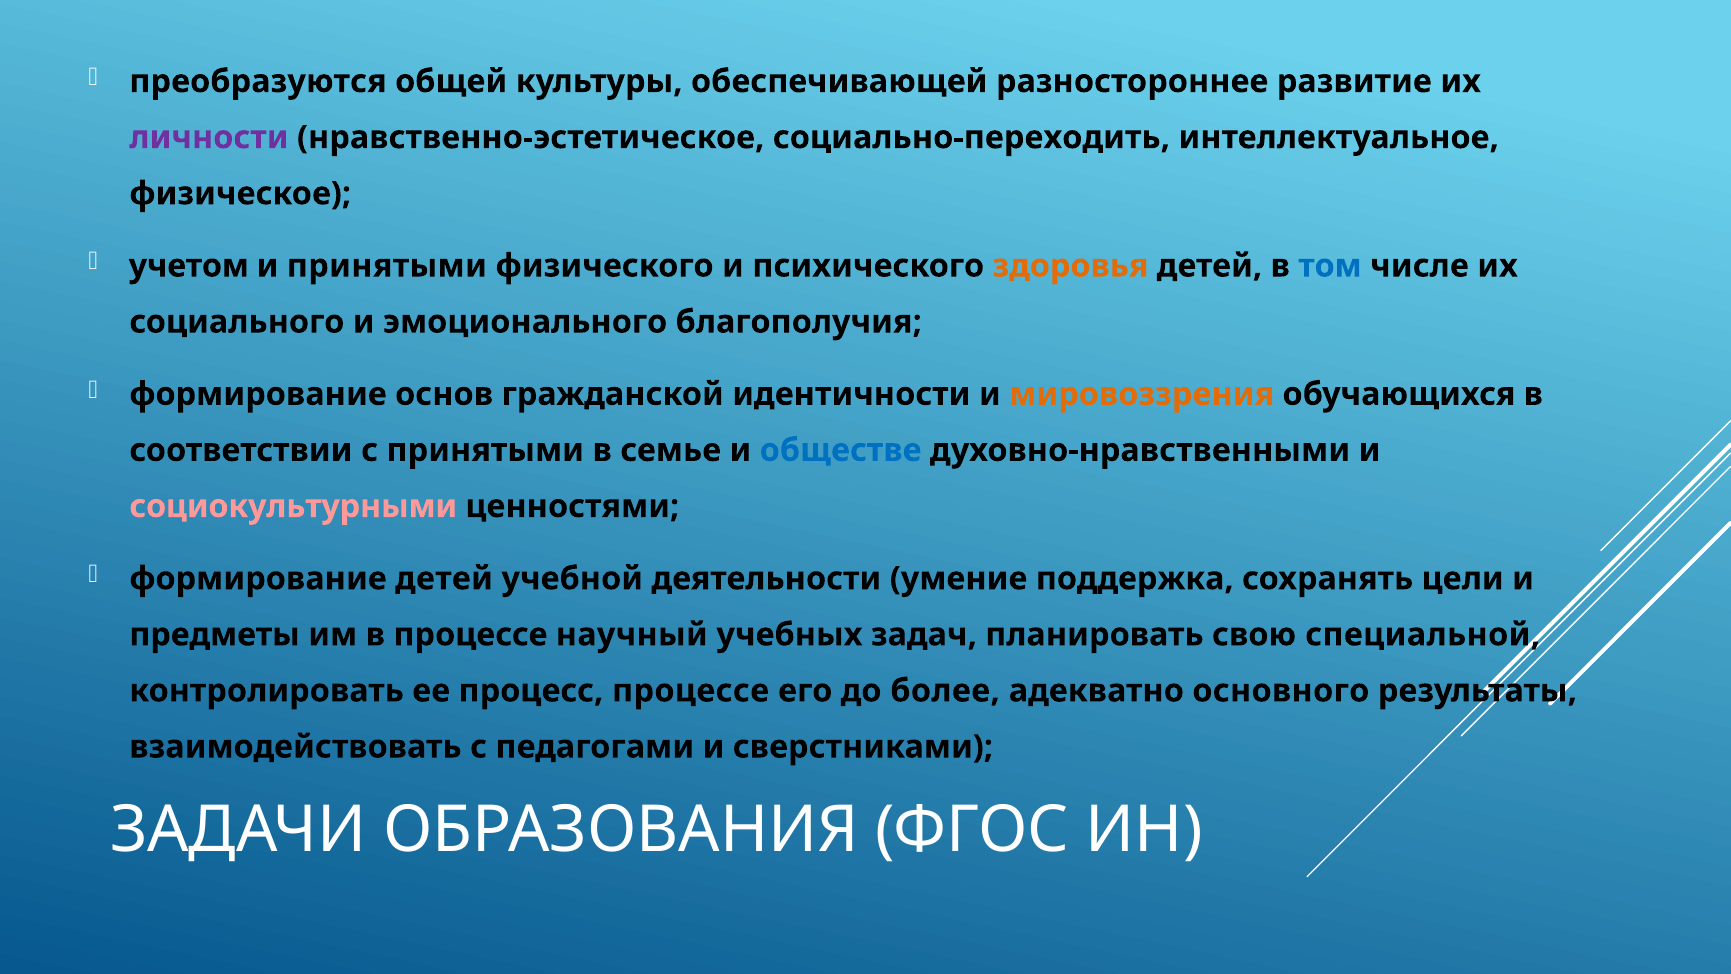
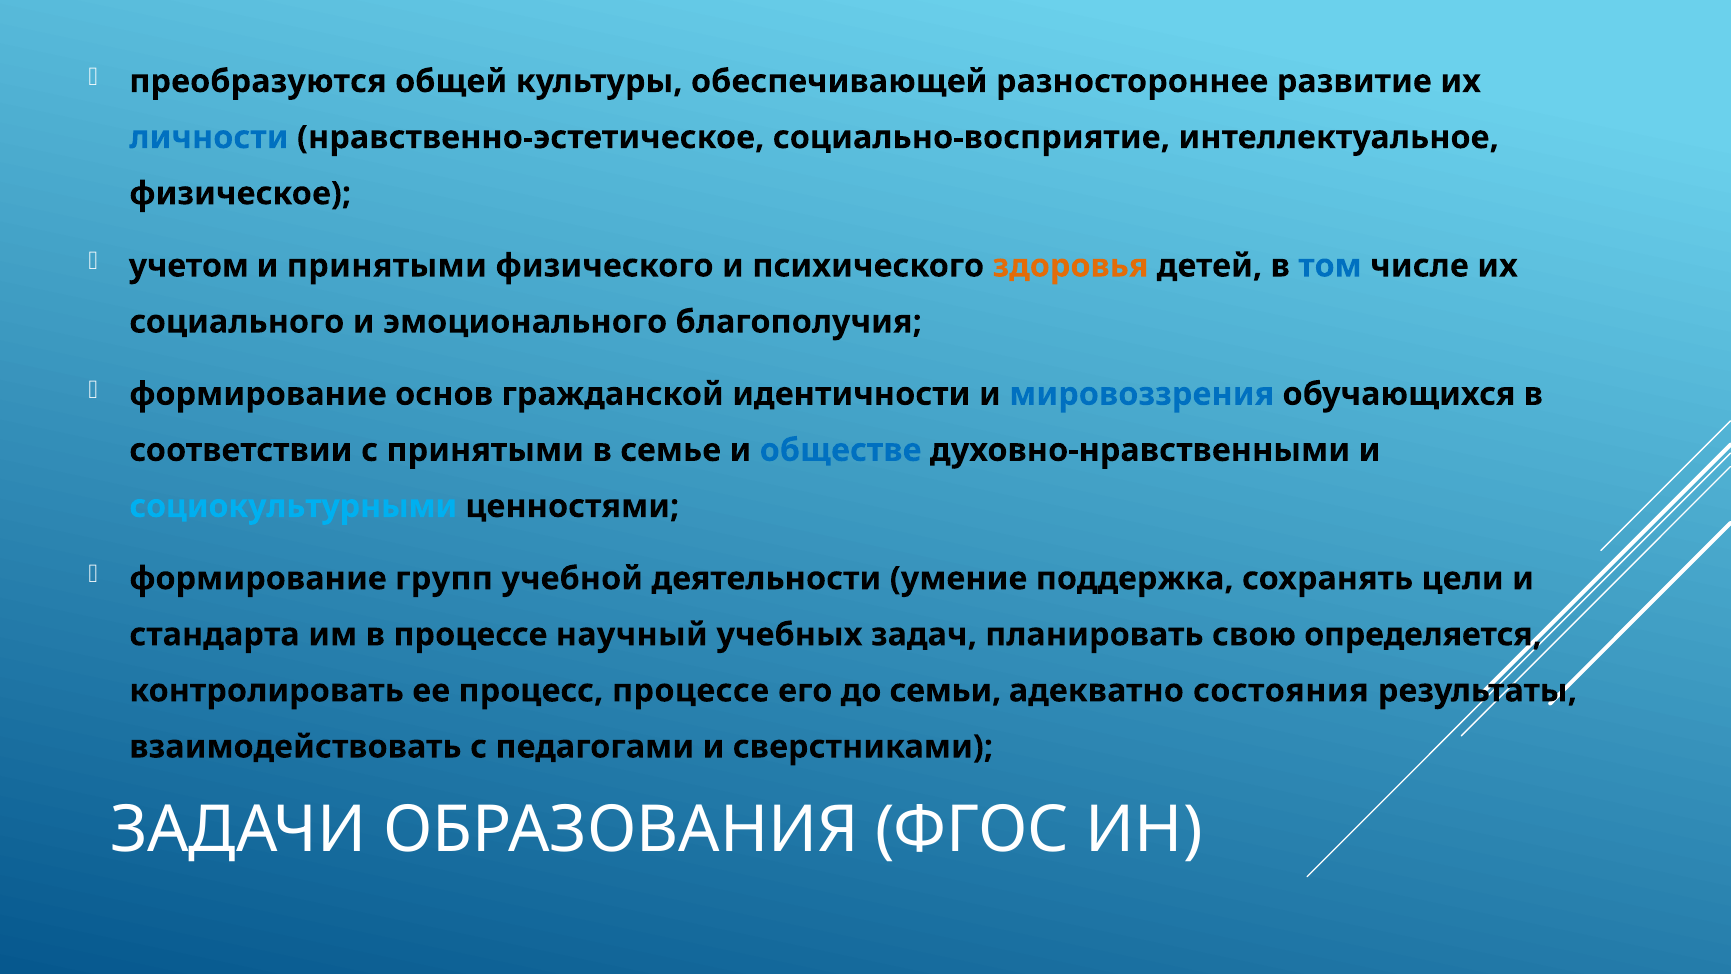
личности colour: purple -> blue (209, 137)
социально-переходить: социально-переходить -> социально-восприятие (971, 137)
мировоззрения colour: orange -> blue (1142, 394)
социокультурными colour: pink -> light blue (293, 506)
формирование детей: детей -> групп (444, 578)
предметы: предметы -> стандарта (214, 634)
специальной: специальной -> определяется (1423, 634)
более: более -> семьи (945, 691)
основного: основного -> состояния (1281, 691)
